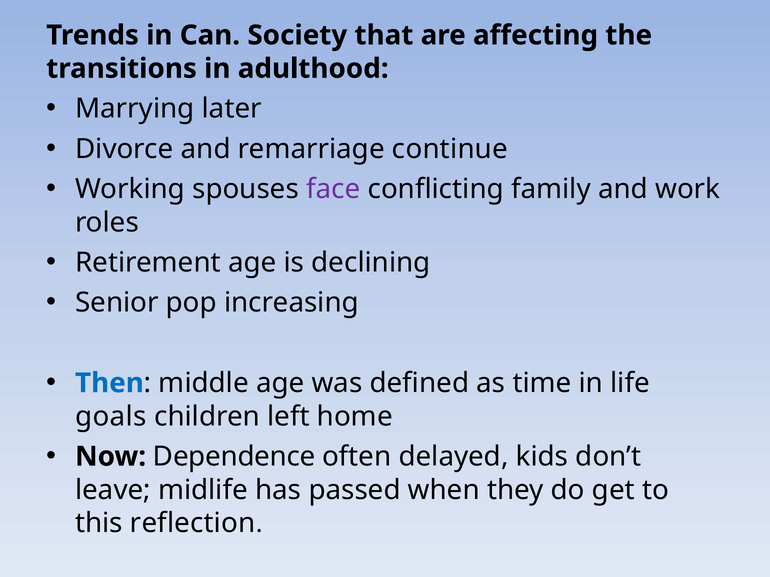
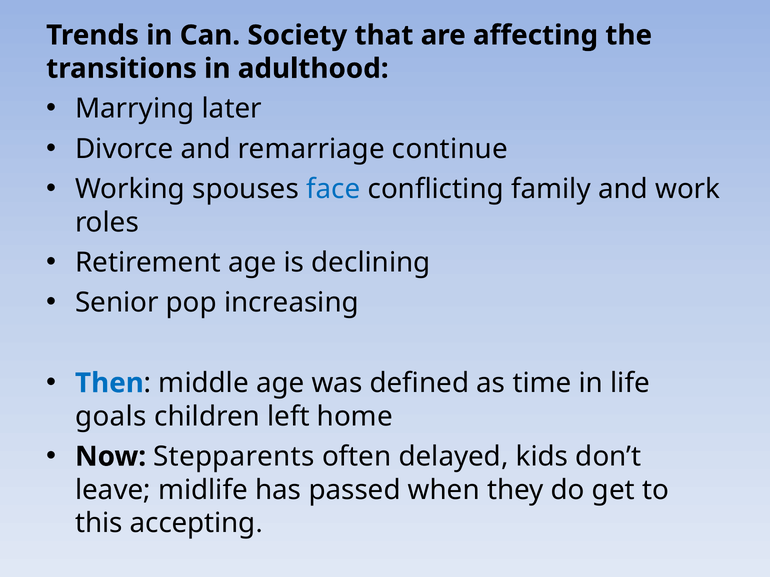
face colour: purple -> blue (333, 189)
Dependence: Dependence -> Stepparents (234, 457)
reflection: reflection -> accepting (193, 524)
